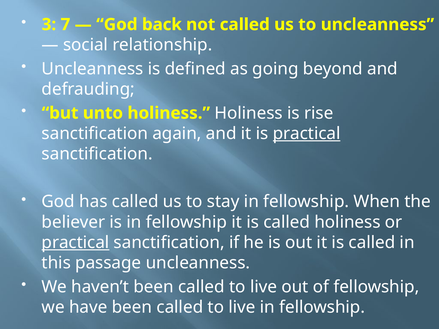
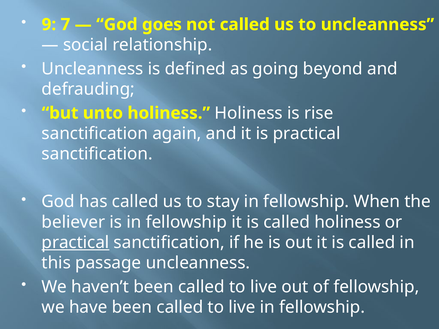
3: 3 -> 9 (49, 25)
back: back -> goes (162, 25)
practical underline: present -> none (307, 134)
